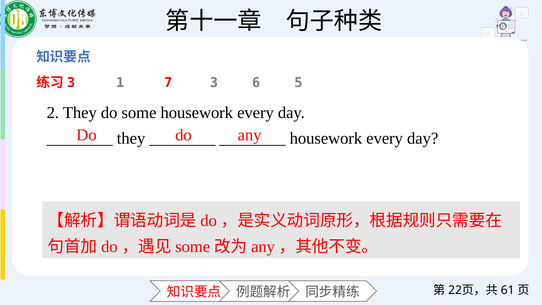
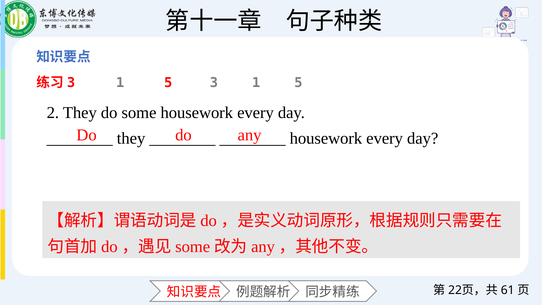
7: 7 -> 5 (168, 83)
3 6: 6 -> 1 (256, 83)
